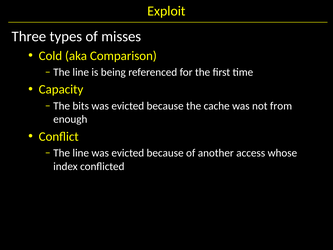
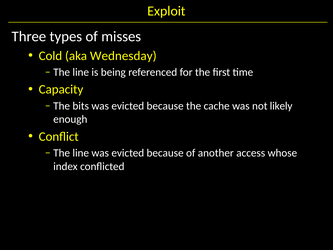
Comparison: Comparison -> Wednesday (123, 56)
from: from -> likely (281, 106)
